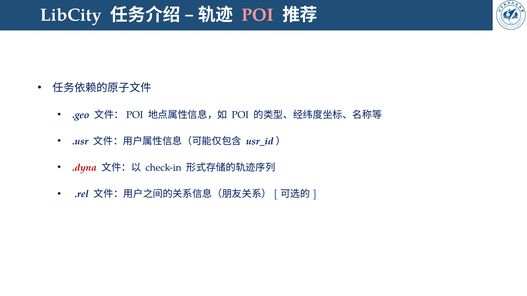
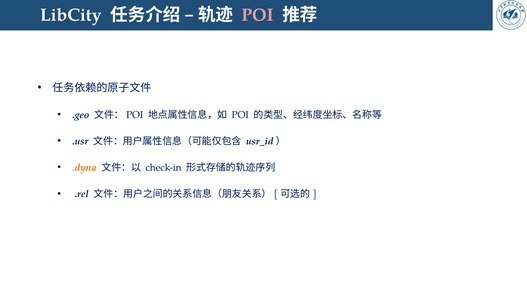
.dyna colour: red -> orange (84, 168)
